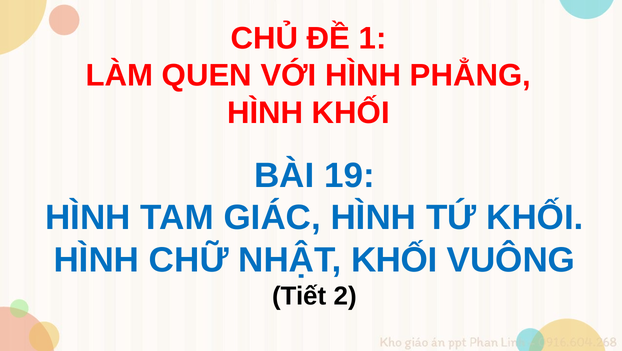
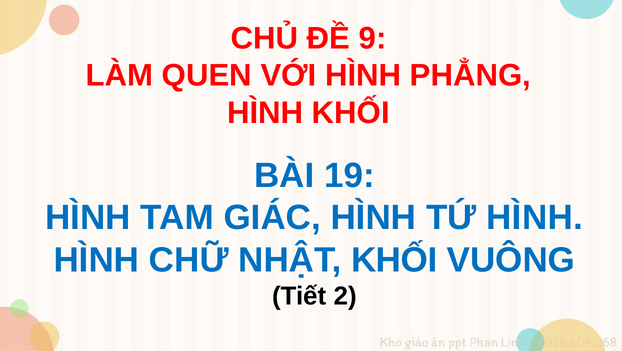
1: 1 -> 9 (373, 38)
TỨ KHỐI: KHỐI -> HÌNH (535, 218)
